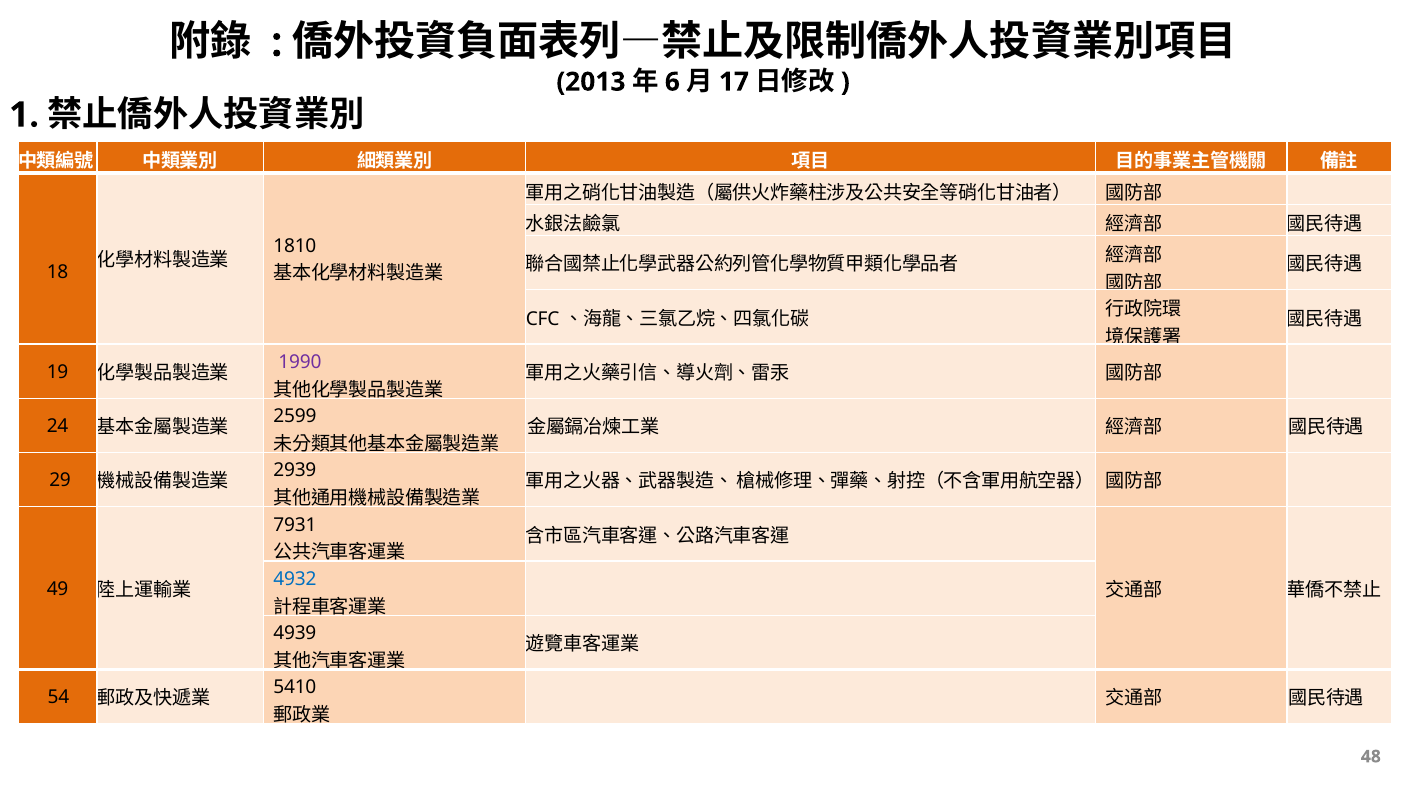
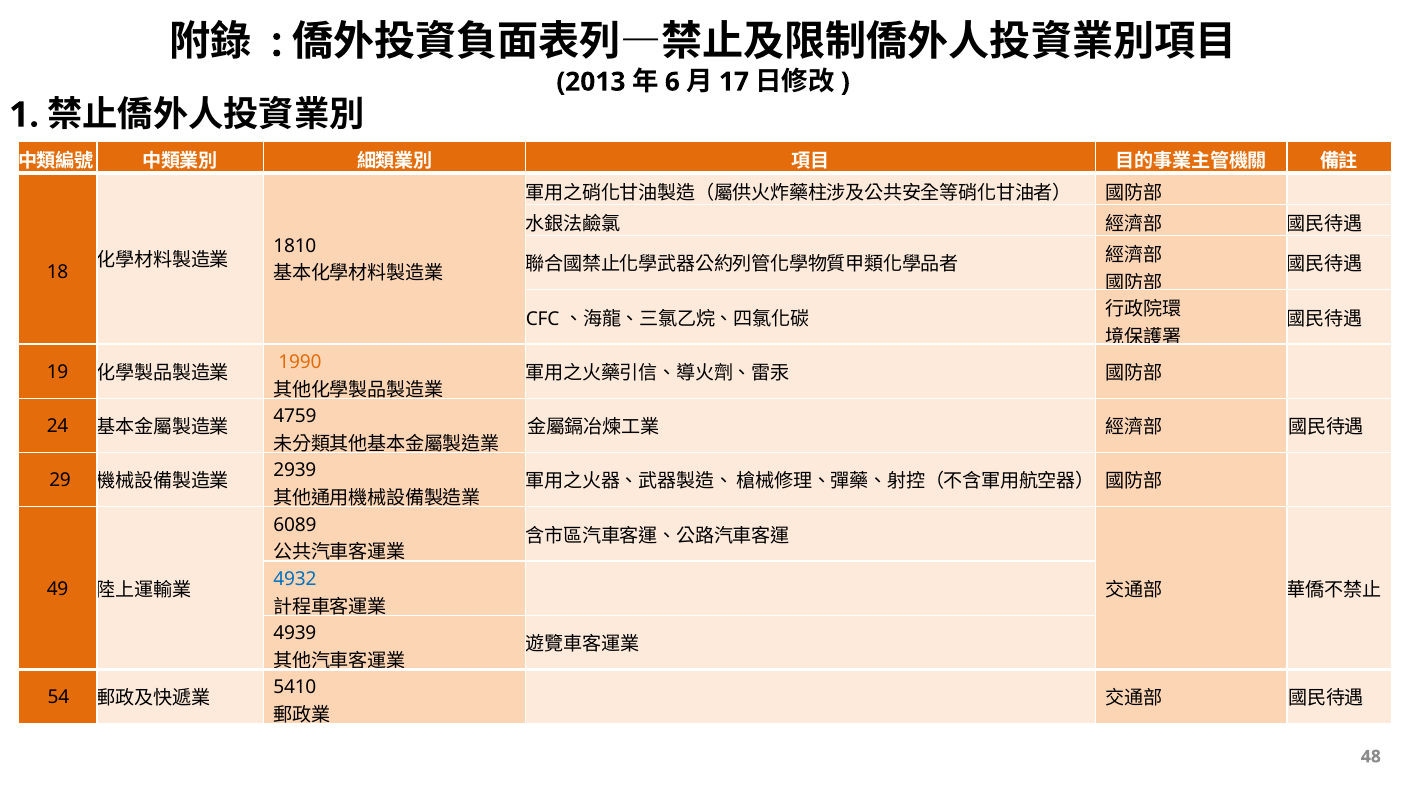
1990 colour: purple -> orange (300, 362)
2599: 2599 -> 4759 (295, 416)
7931: 7931 -> 6089 (295, 525)
